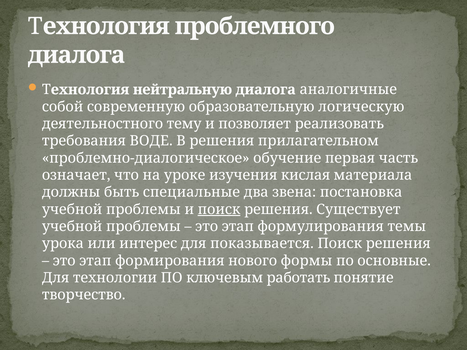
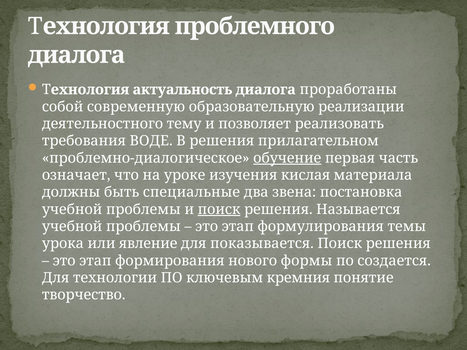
нейтральную: нейтральную -> актуальность (183, 90)
аналогичные: аналогичные -> проработаны (348, 90)
логическую: логическую -> реализации (361, 107)
обучение underline: none -> present (287, 158)
Существует: Существует -> Называется (358, 210)
интерес: интерес -> явление (148, 244)
основные: основные -> создается (394, 261)
работать: работать -> кремния (298, 278)
